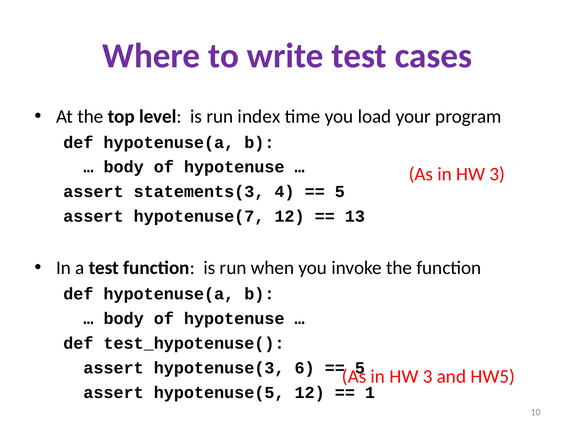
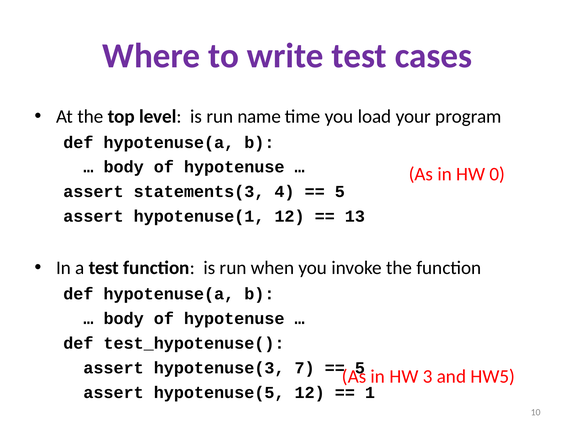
index: index -> name (259, 116)
3: 3 -> 0 (497, 174)
hypotenuse(7: hypotenuse(7 -> hypotenuse(1 (199, 216)
6: 6 -> 7 (305, 367)
